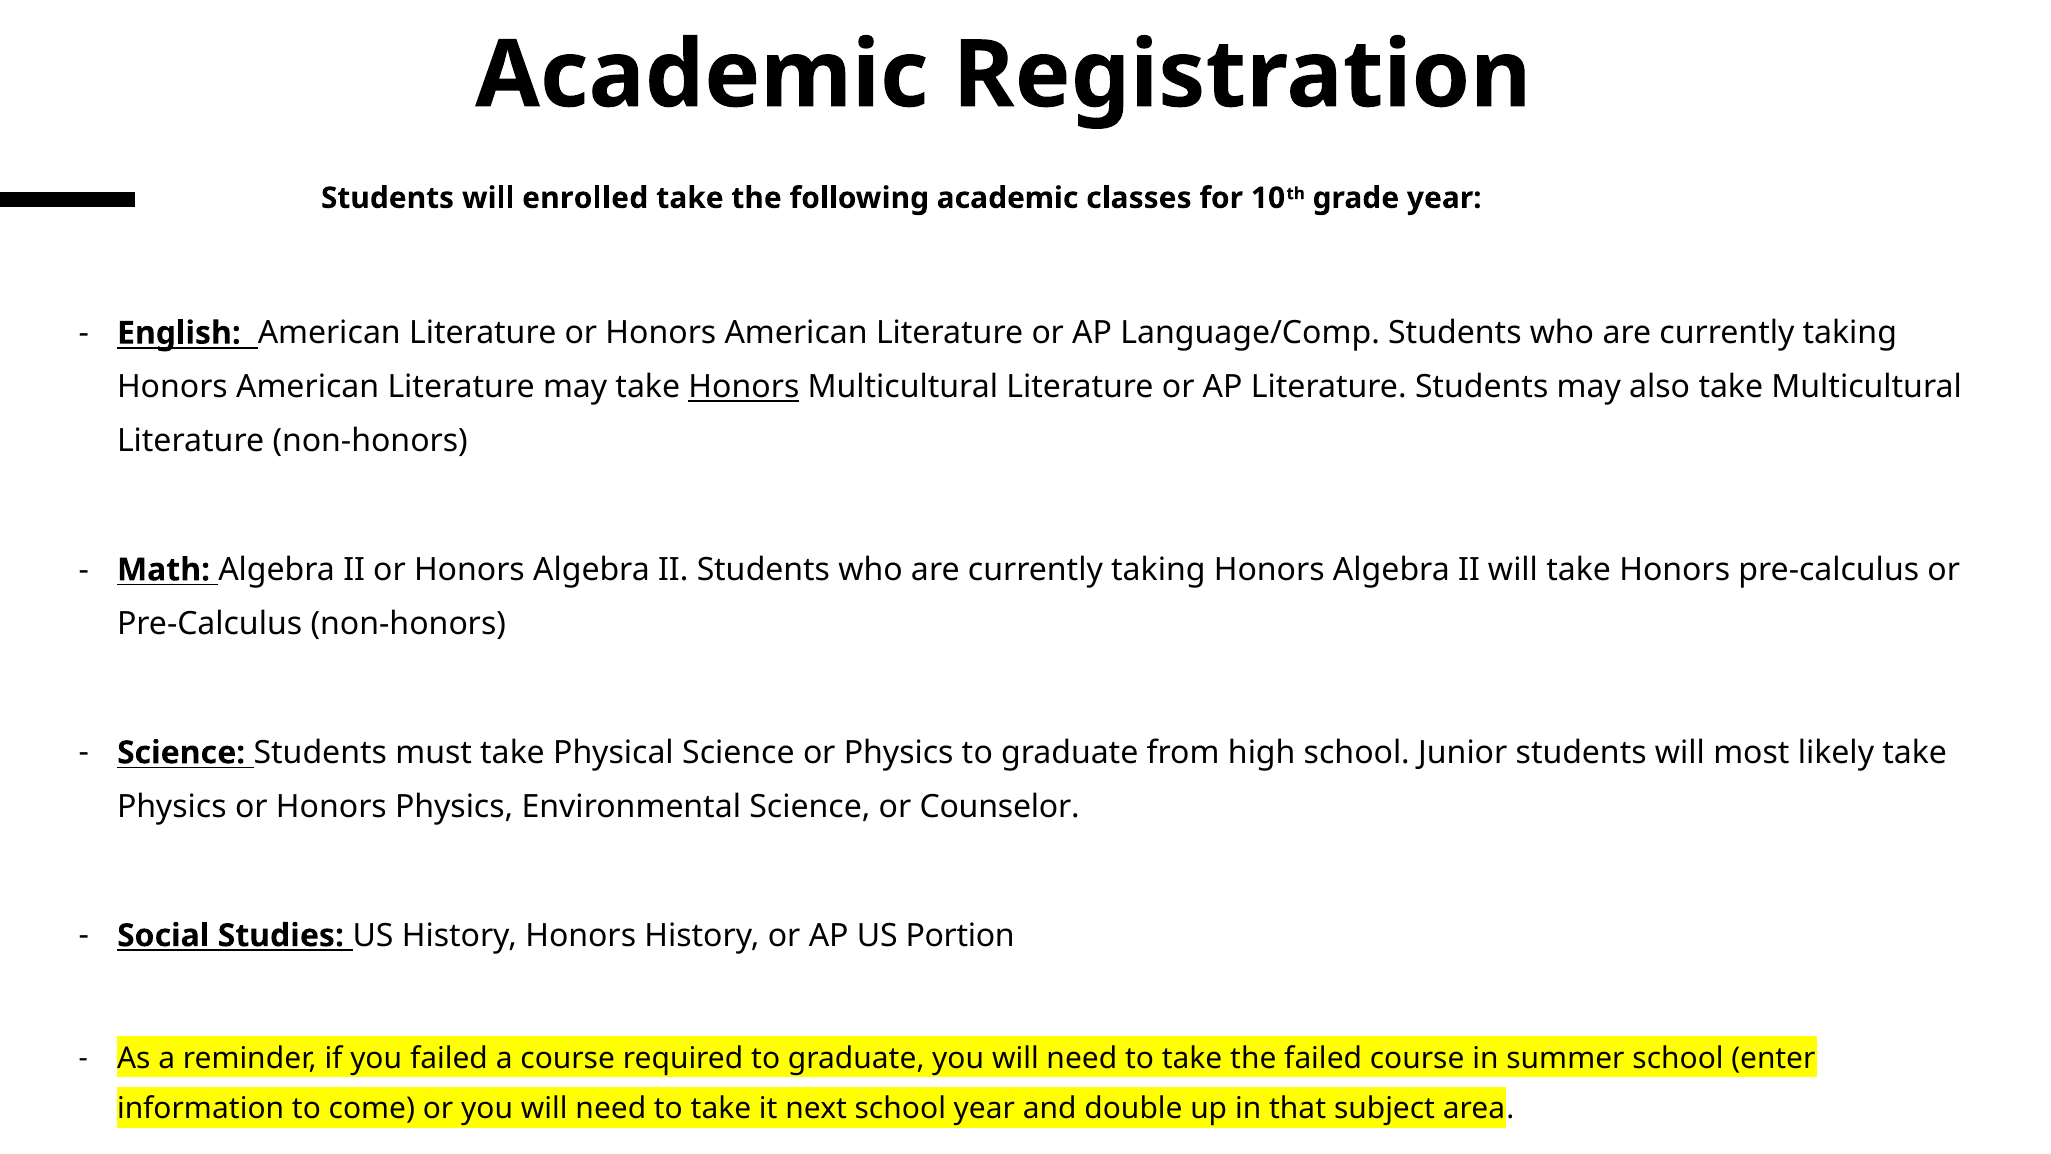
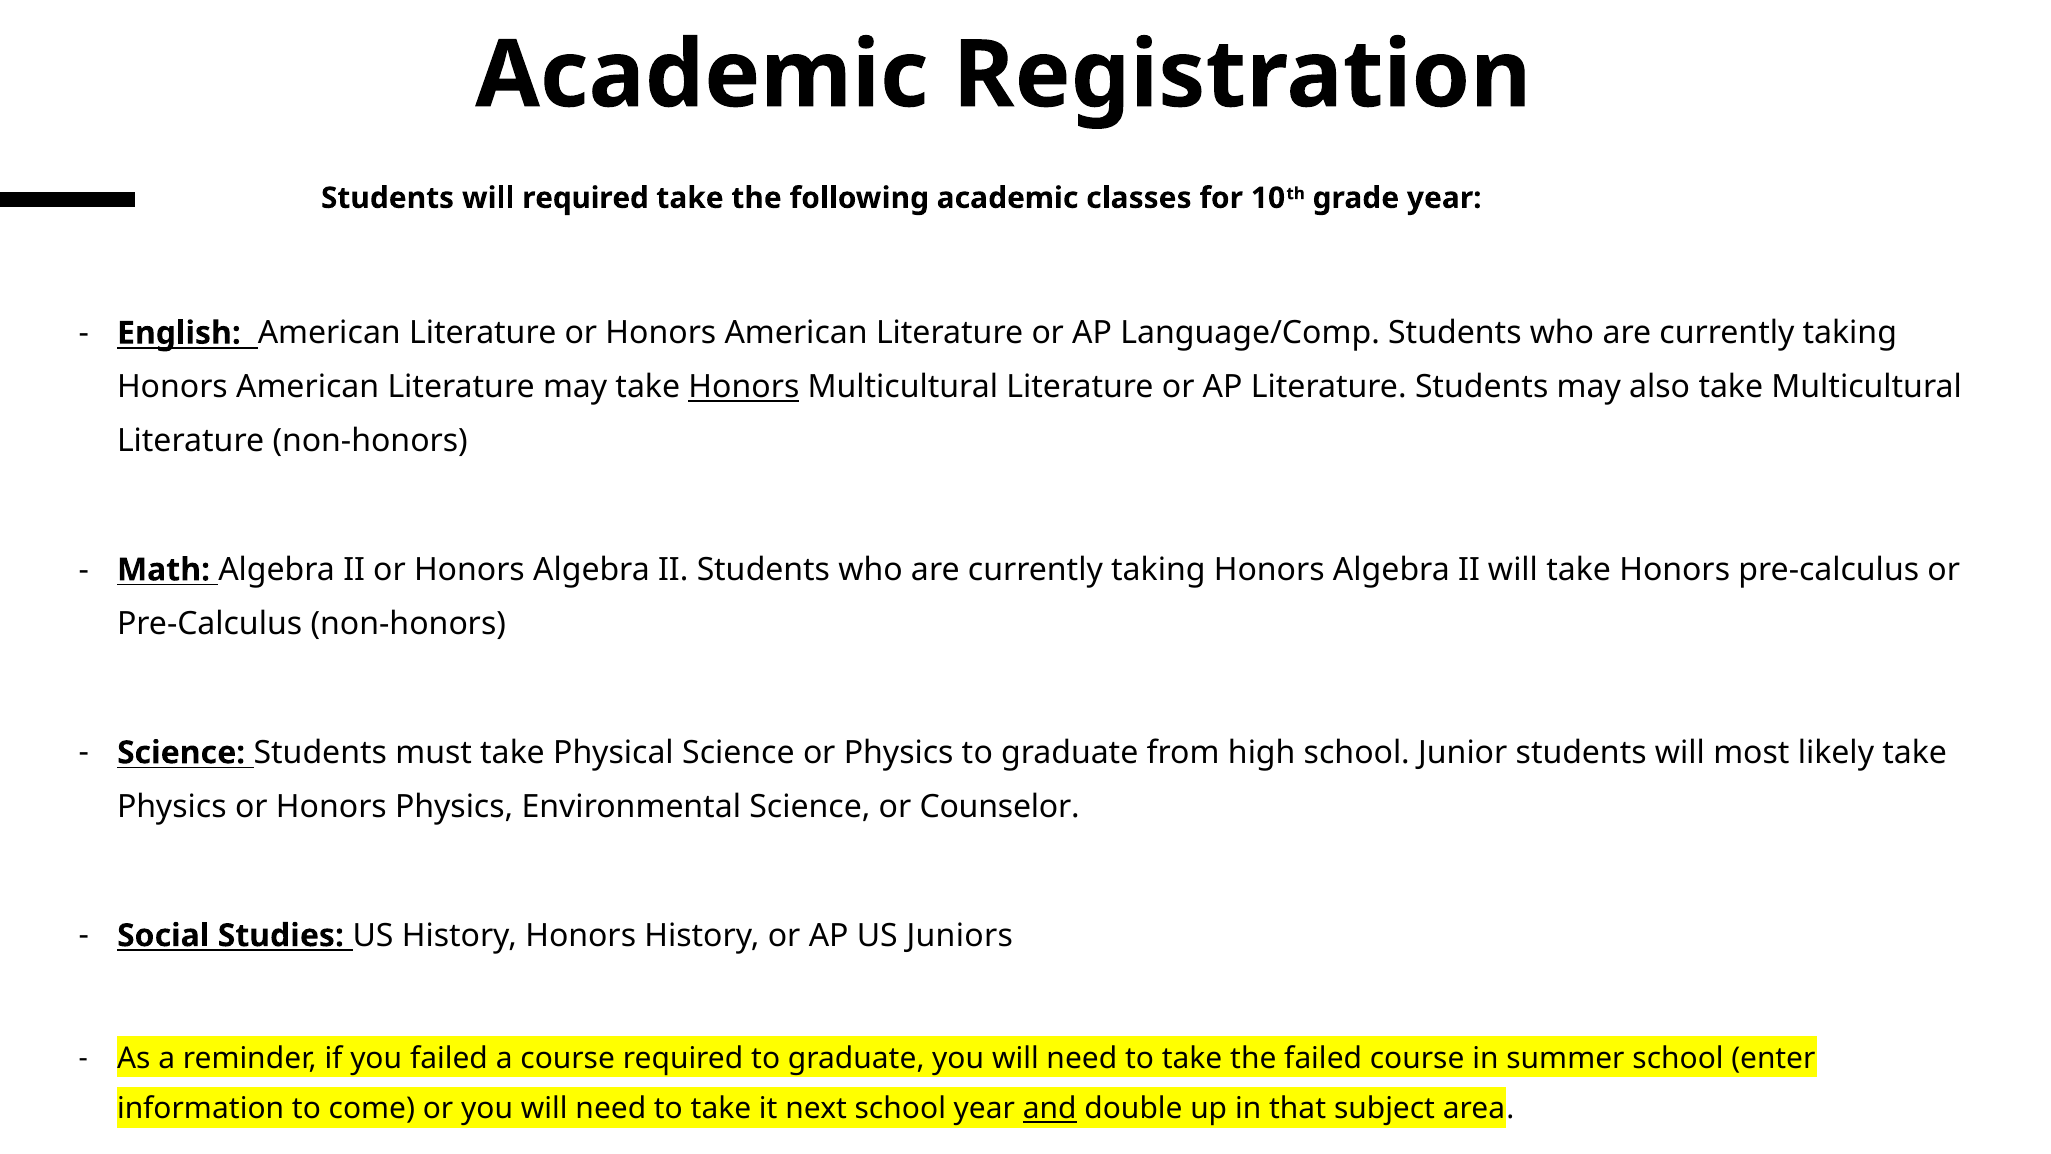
will enrolled: enrolled -> required (585, 198)
Portion: Portion -> Juniors (960, 935)
and underline: none -> present (1050, 1109)
